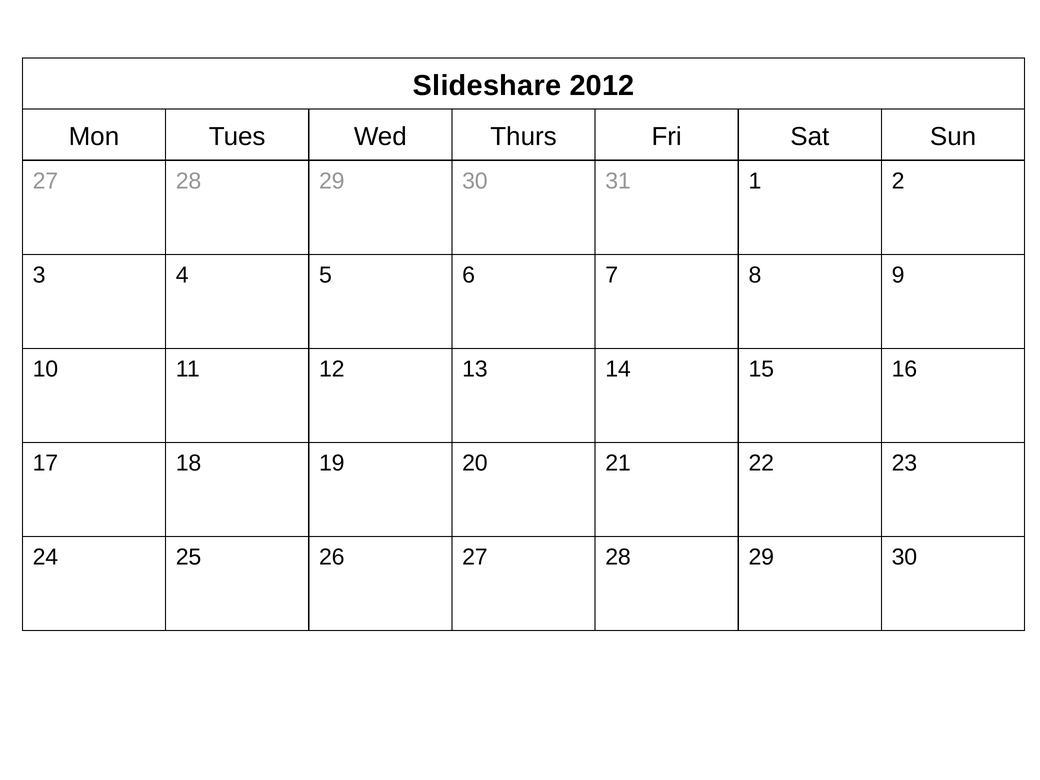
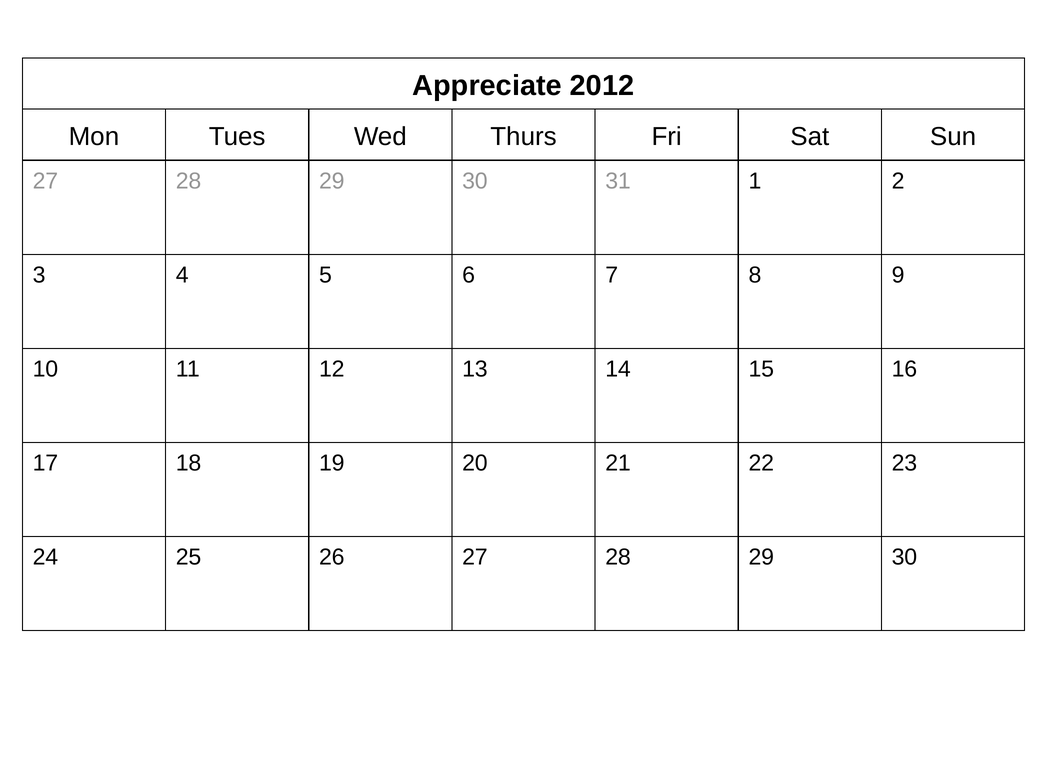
Slideshare: Slideshare -> Appreciate (487, 86)
